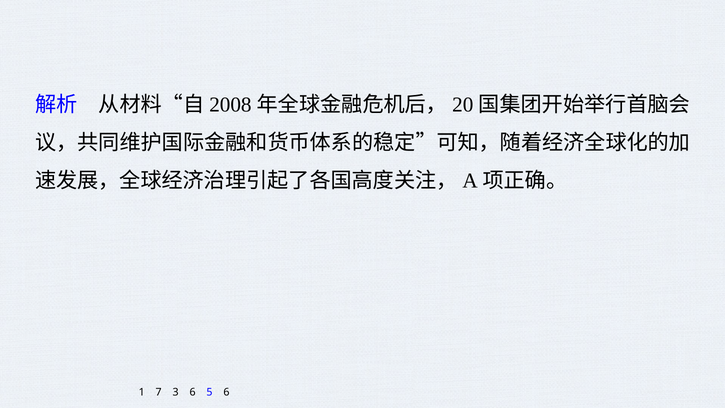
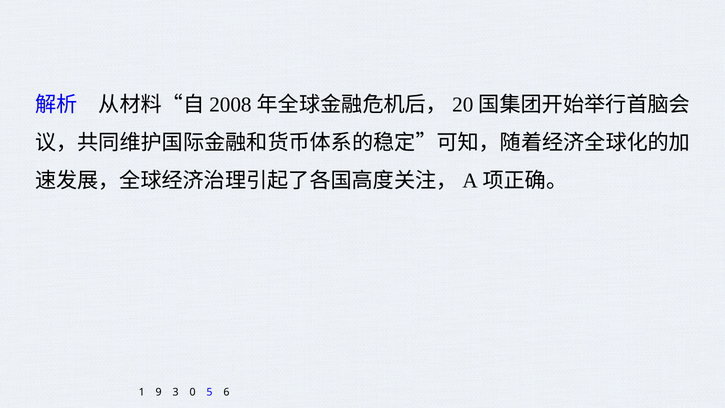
7: 7 -> 9 (159, 392)
3 6: 6 -> 0 (193, 392)
